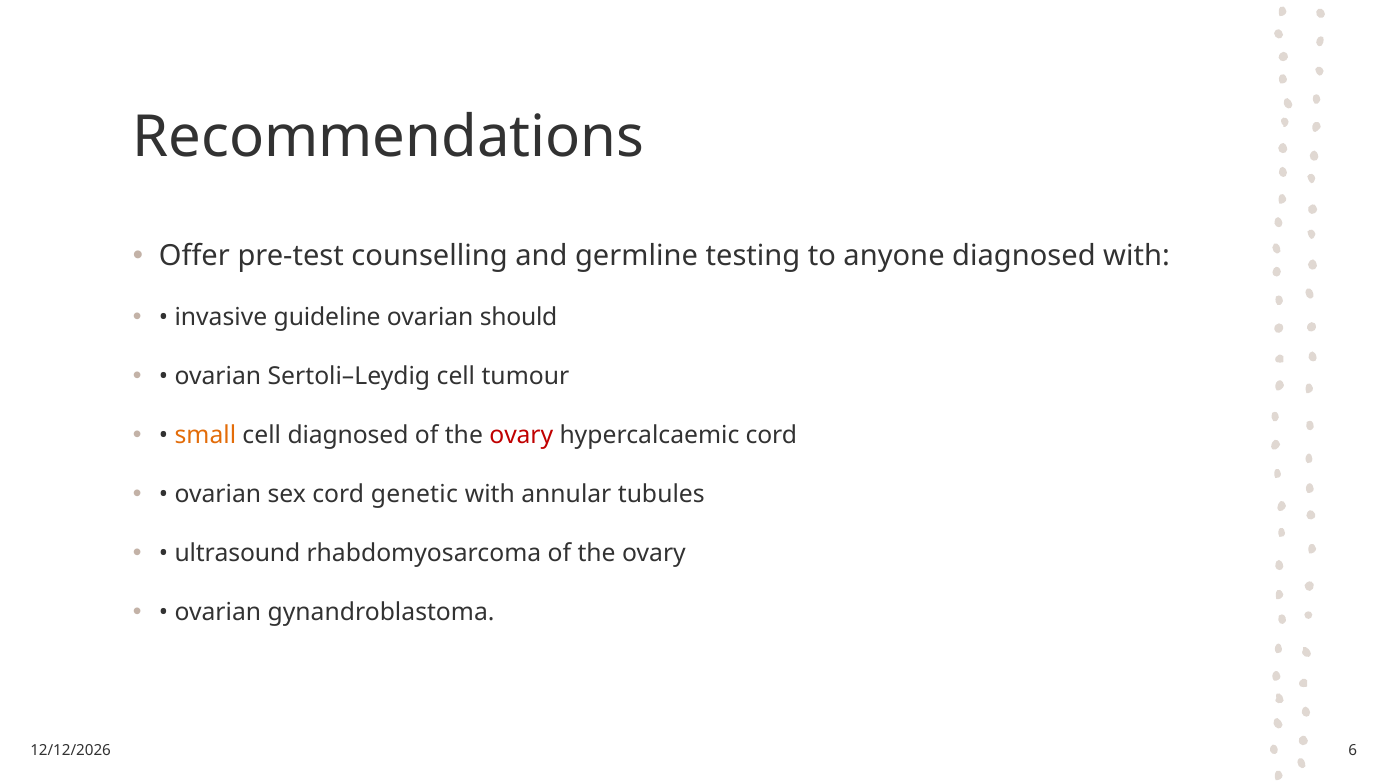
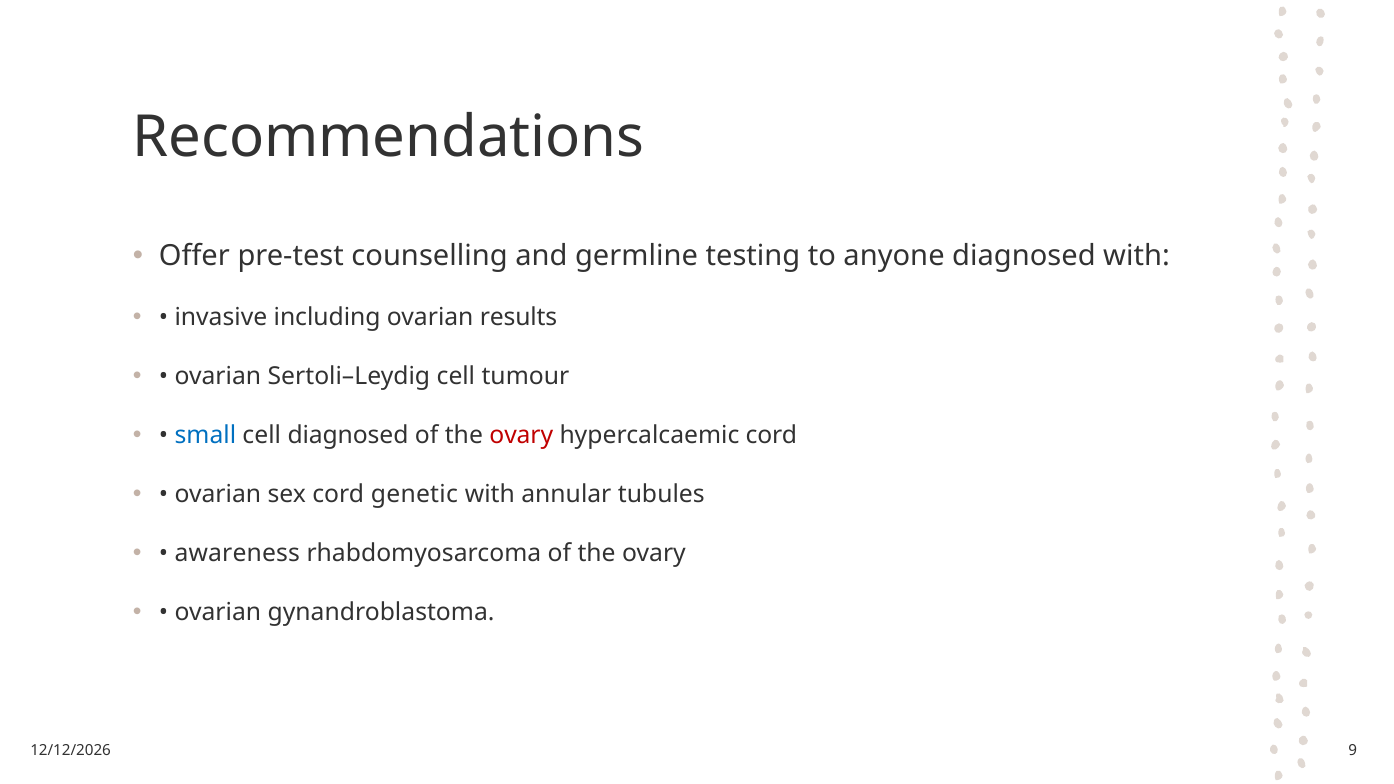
guideline: guideline -> including (327, 318)
should: should -> results (519, 318)
small colour: orange -> blue (205, 436)
ultrasound: ultrasound -> awareness (237, 554)
6: 6 -> 9 (1353, 750)
